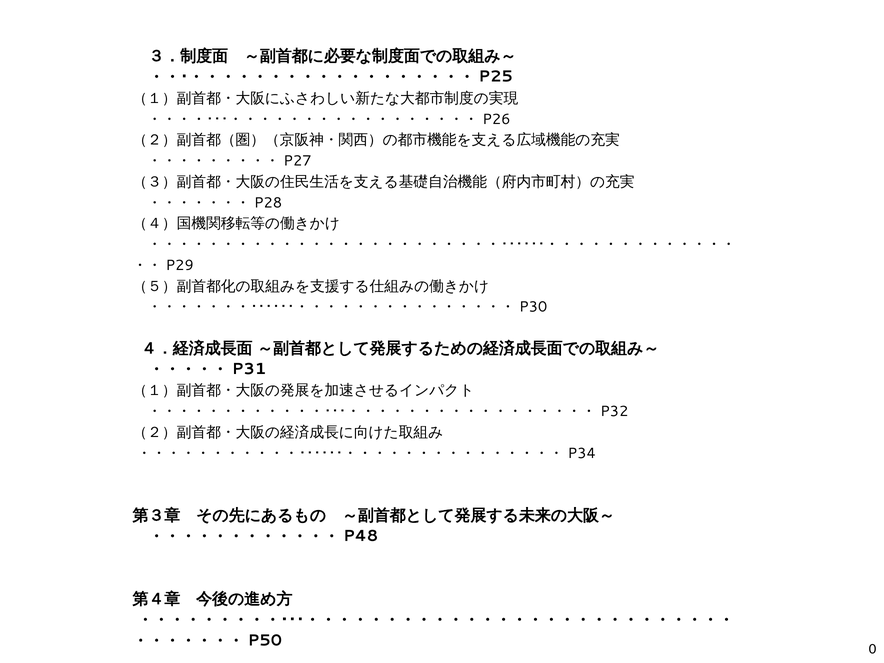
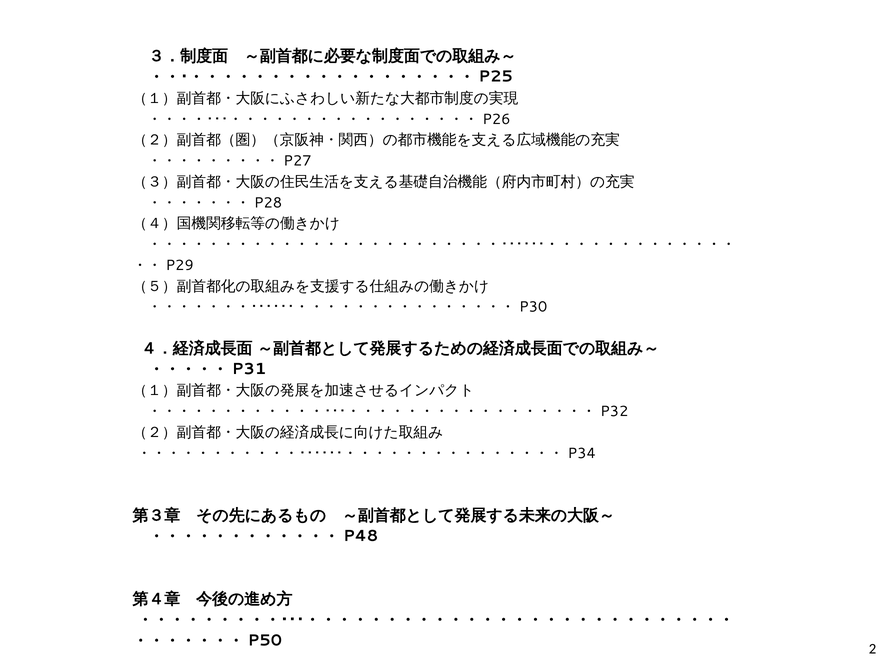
0: 0 -> 2 (873, 649)
